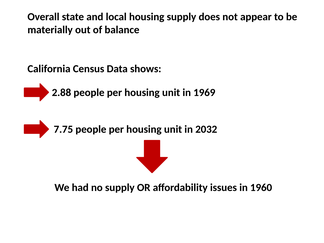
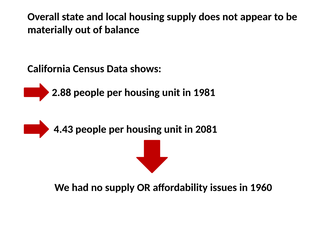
1969: 1969 -> 1981 (204, 93)
7.75: 7.75 -> 4.43 (63, 129)
2032: 2032 -> 2081 (206, 129)
